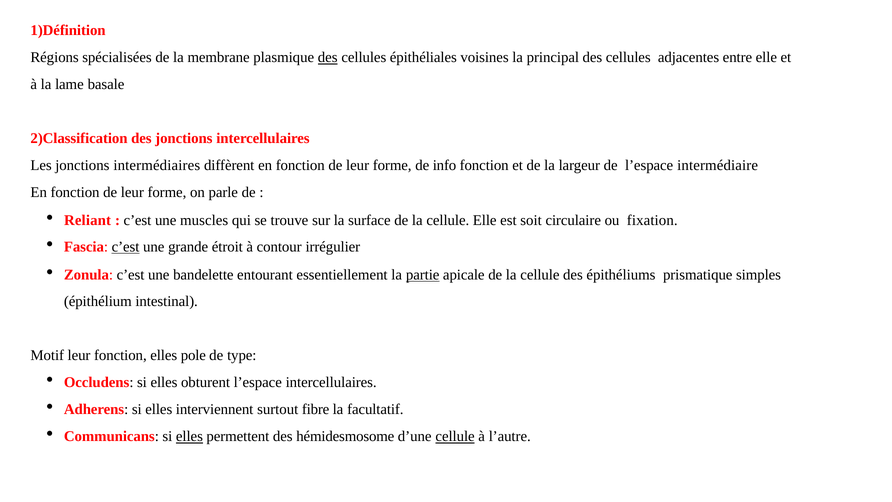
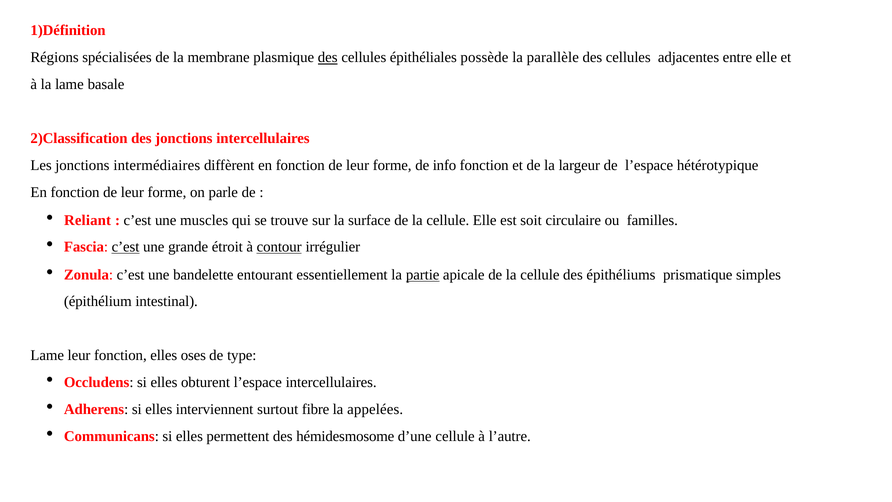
voisines: voisines -> possède (484, 57)
principal: principal -> parallèle (553, 57)
intermédiaire: intermédiaire -> hétérotypique (718, 165)
fixation: fixation -> familles (652, 220)
contour underline: none -> present (279, 247)
Motif: Motif -> Lame (47, 355)
pole: pole -> oses (193, 355)
facultatif: facultatif -> appelées (375, 409)
elles underline: present -> none (189, 436)
cellule underline: present -> none (455, 436)
